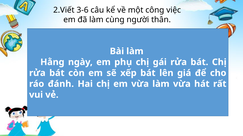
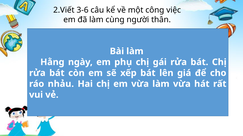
đánh: đánh -> nhảu (61, 84)
